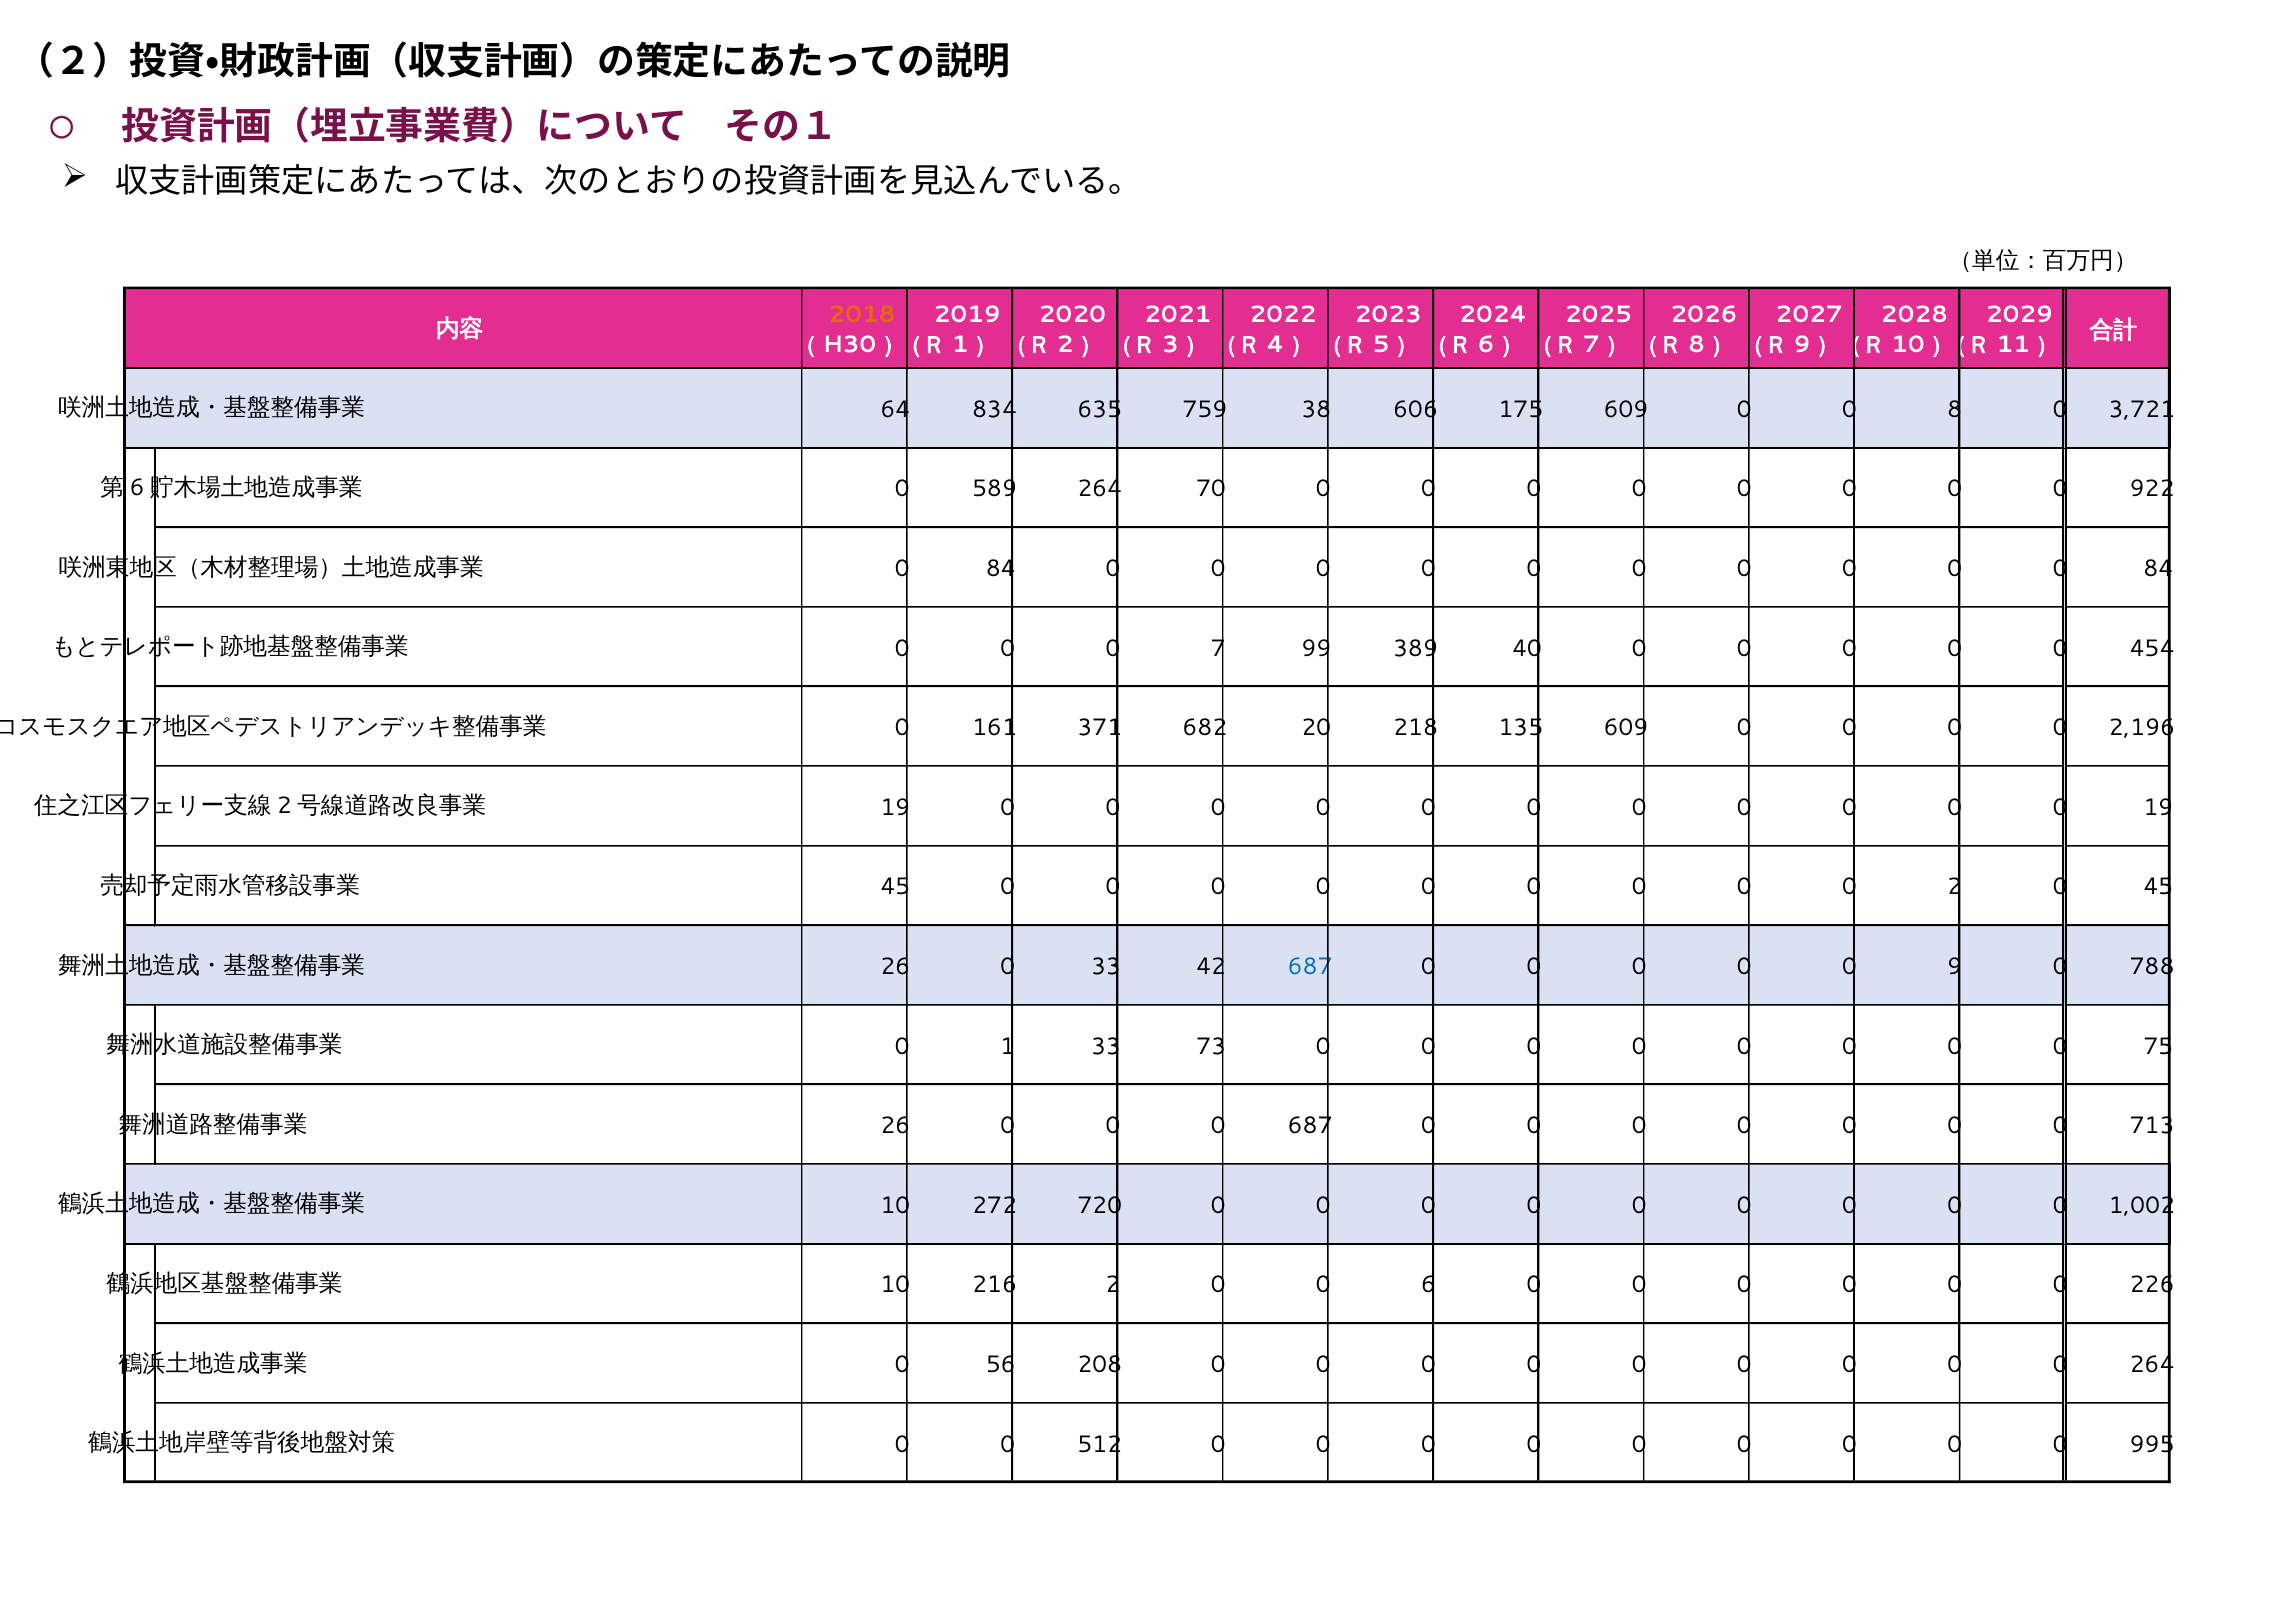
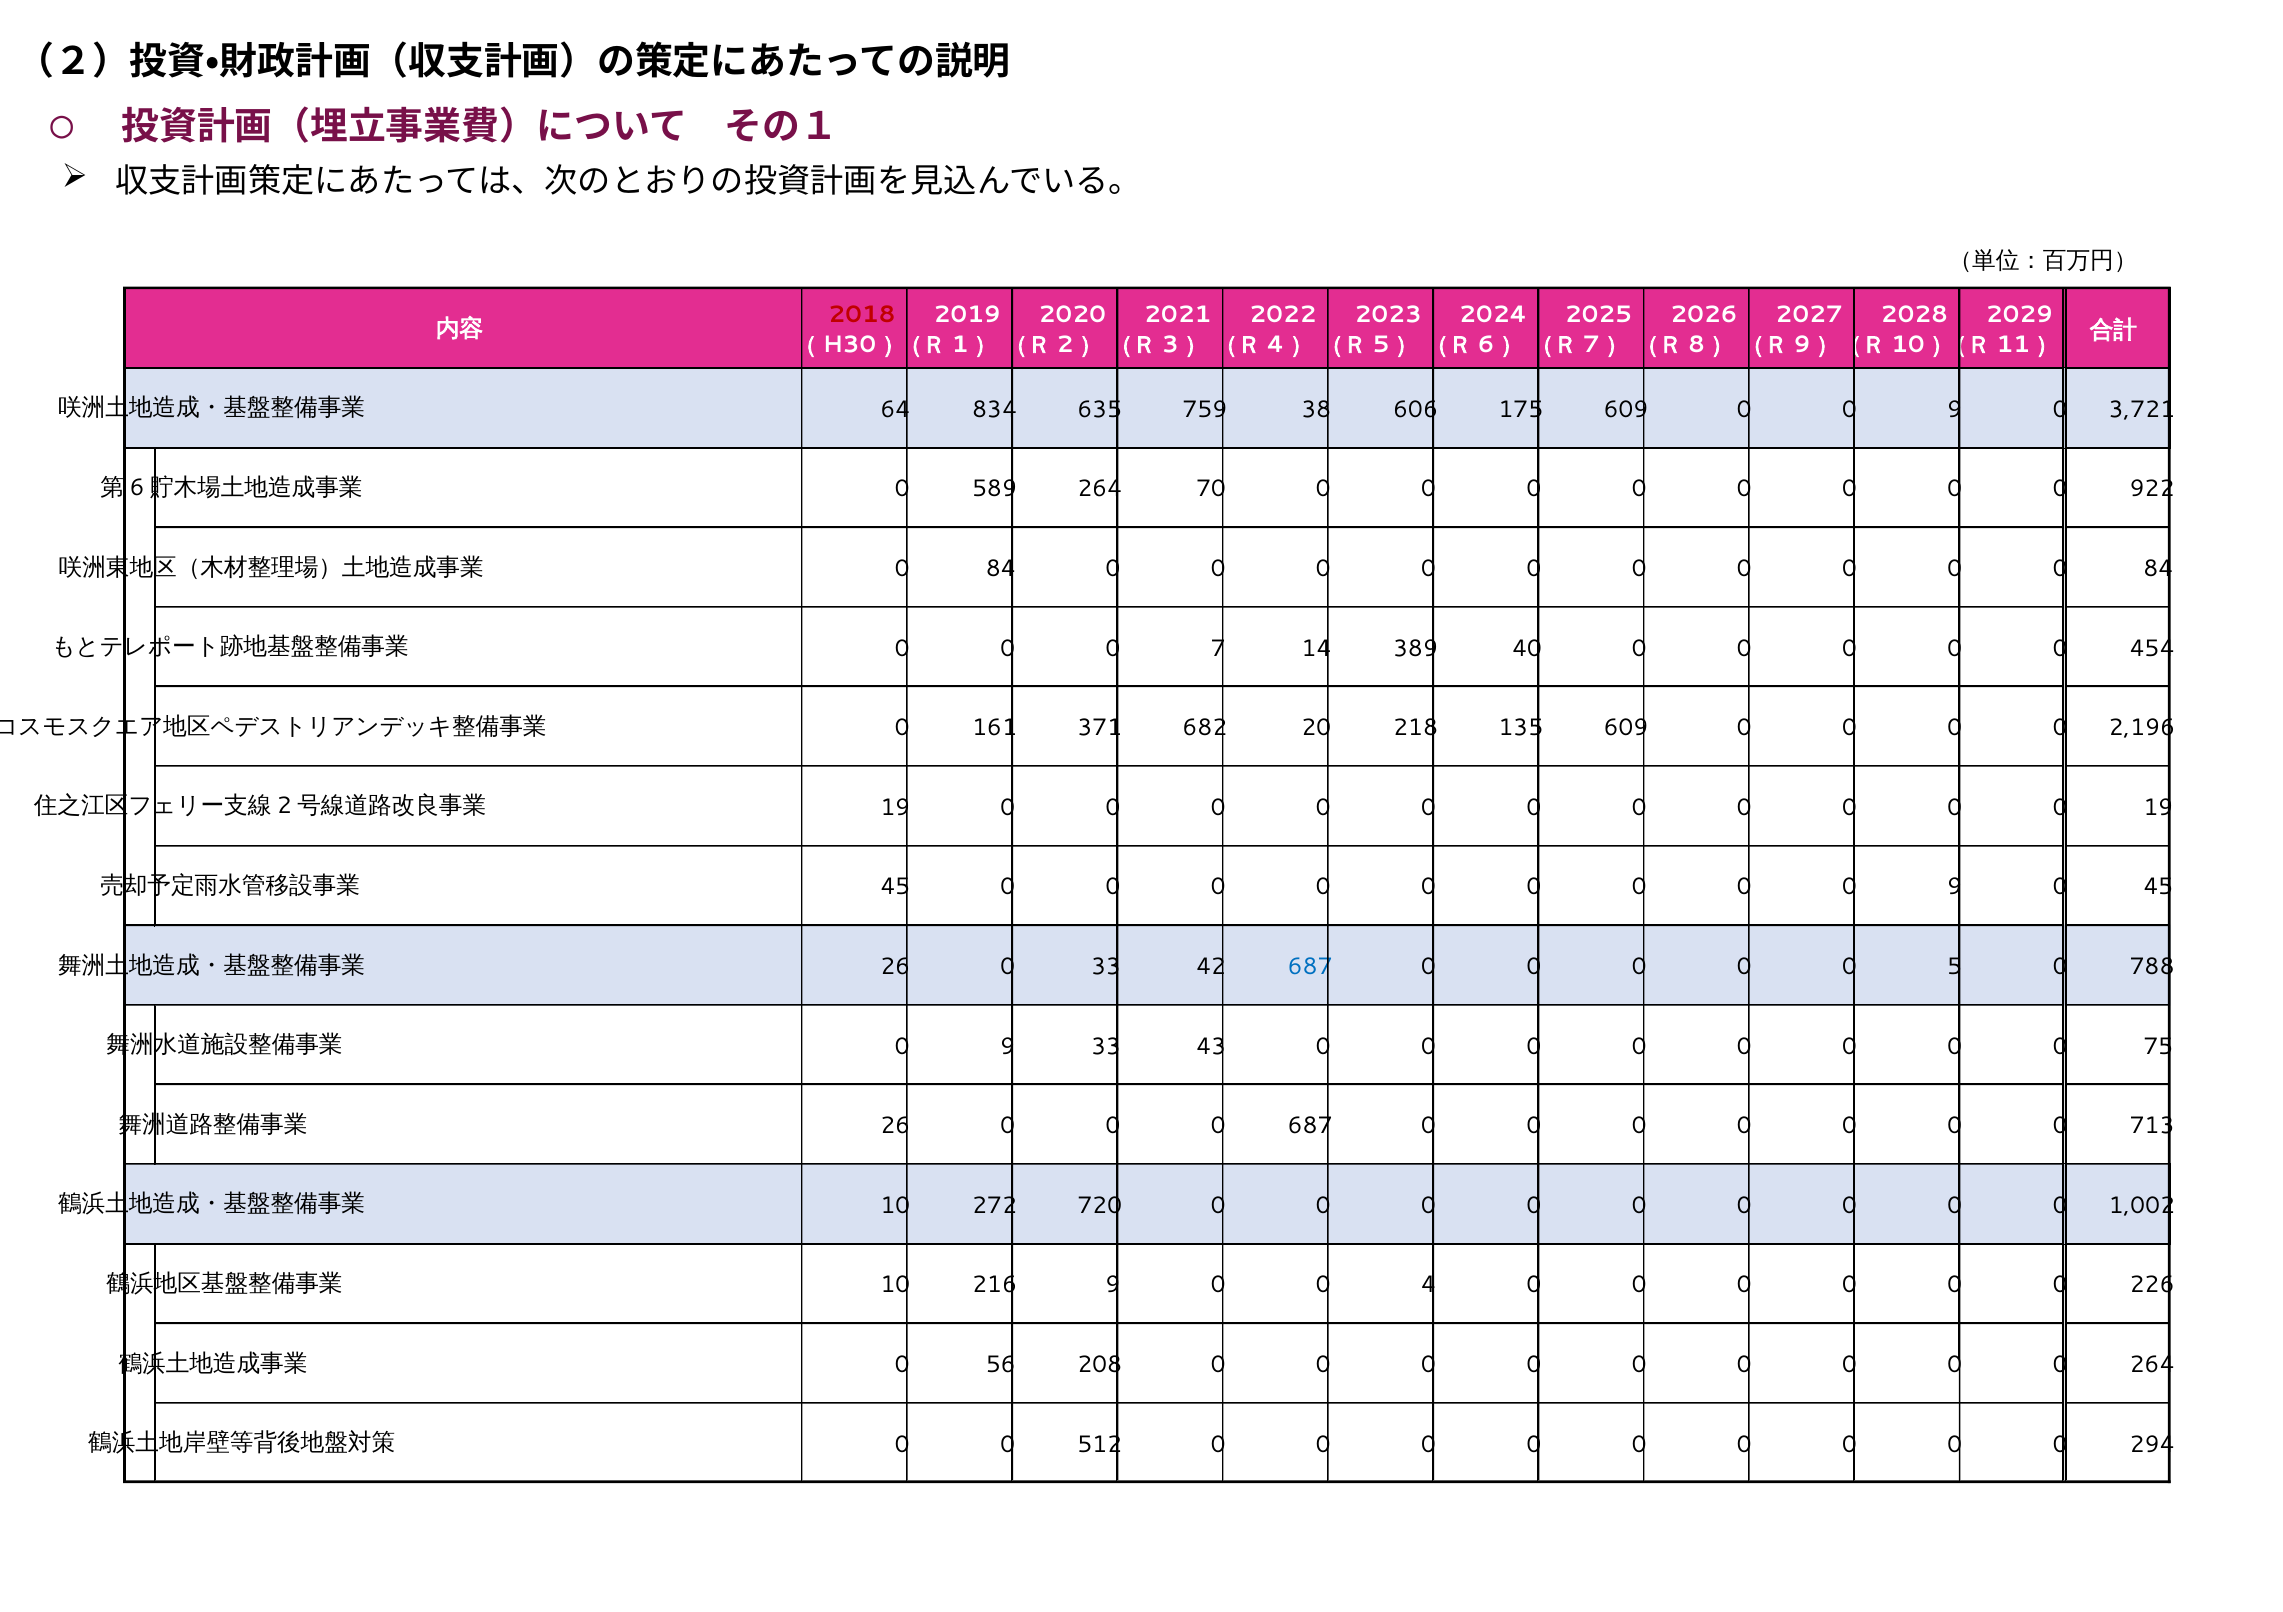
2018 colour: orange -> red (862, 315)
609 0 0 8: 8 -> 9 (1955, 409)
99: 99 -> 14 (1316, 648)
0 0 0 2: 2 -> 9 (1955, 887)
9: 9 -> 5 (1955, 966)
1: 1 -> 9 (1008, 1046)
73: 73 -> 43 (1211, 1046)
216 2: 2 -> 9 (1113, 1285)
6: 6 -> 4 (1428, 1285)
995: 995 -> 294 (2152, 1444)
